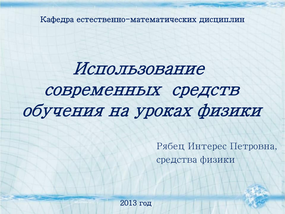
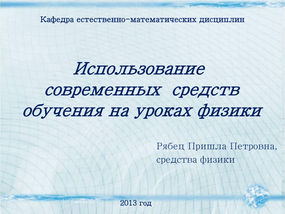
Интерес: Интерес -> Пришла (207, 146)
